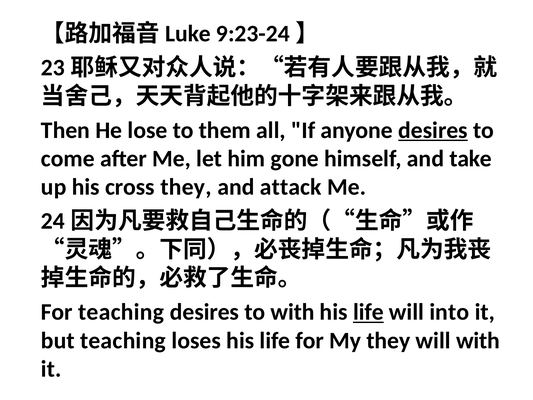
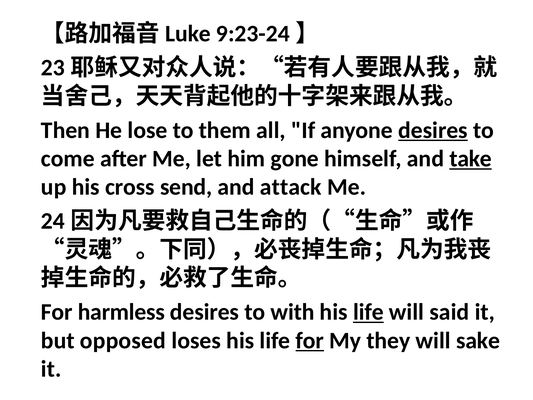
take underline: none -> present (471, 159)
cross they: they -> send (186, 187)
For teaching: teaching -> harmless (121, 312)
into: into -> said (449, 312)
but teaching: teaching -> opposed (123, 340)
for underline: none -> present (310, 340)
will with: with -> sake (478, 340)
